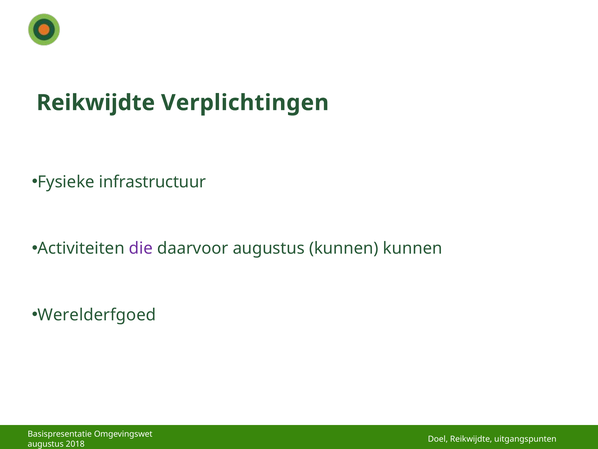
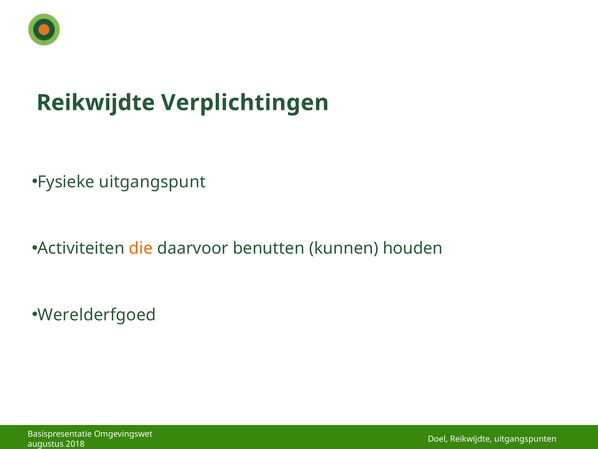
infrastructuur: infrastructuur -> uitgangspunt (152, 182)
die colour: purple -> orange (141, 248)
daarvoor augustus: augustus -> benutten (269, 248)
kunnen kunnen: kunnen -> houden (413, 248)
